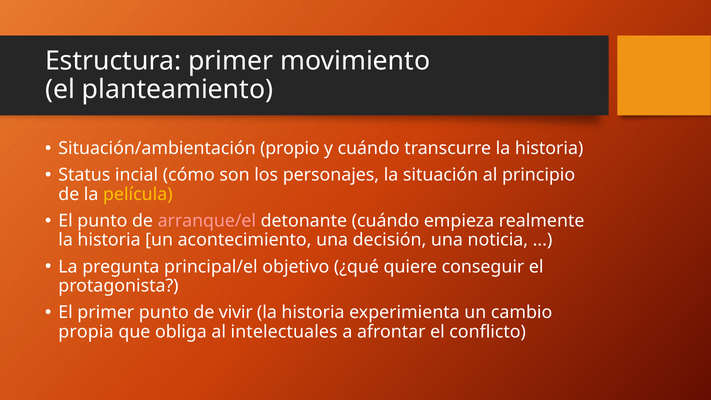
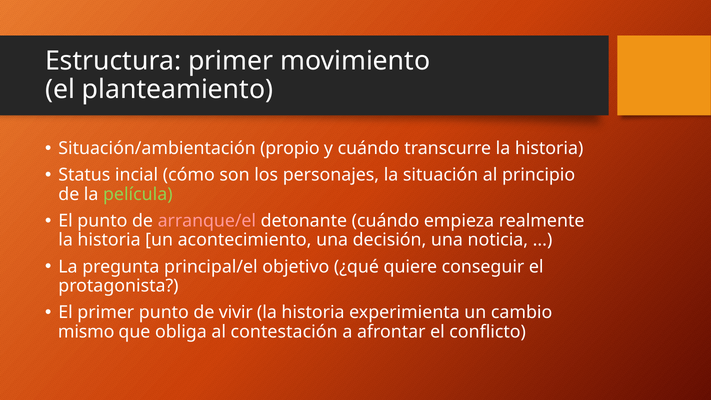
película colour: yellow -> light green (138, 194)
propia: propia -> mismo (86, 332)
intelectuales: intelectuales -> contestación (284, 332)
